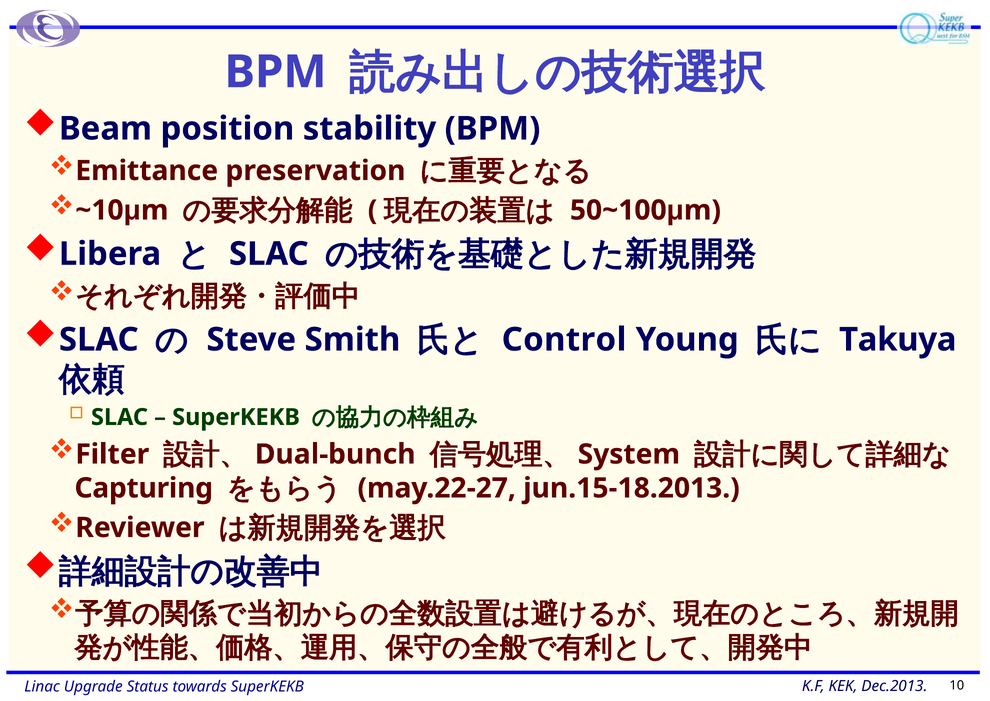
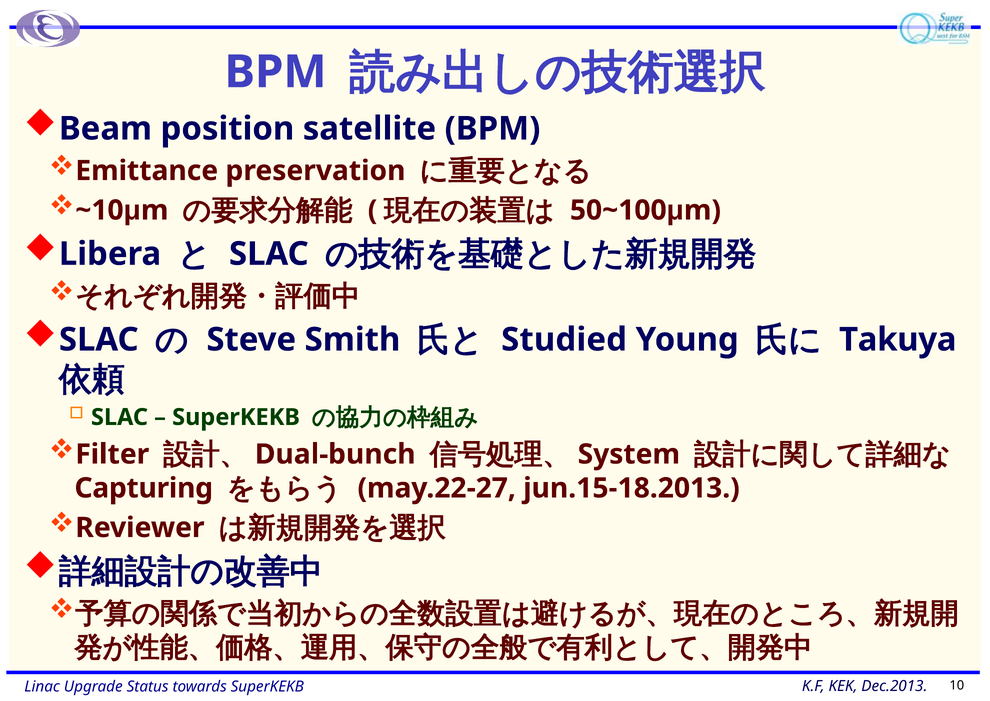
stability: stability -> satellite (369, 129)
Control: Control -> Studied (564, 339)
